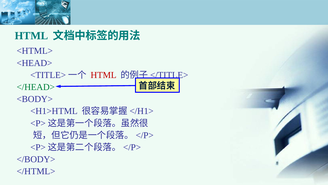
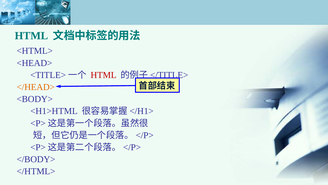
</HEAD> colour: green -> orange (36, 87)
